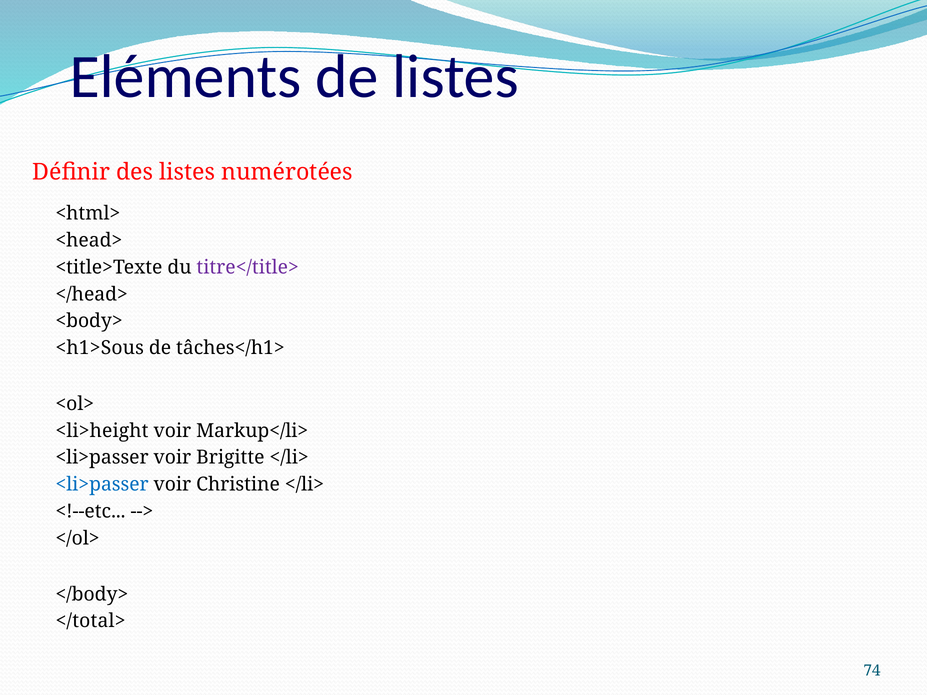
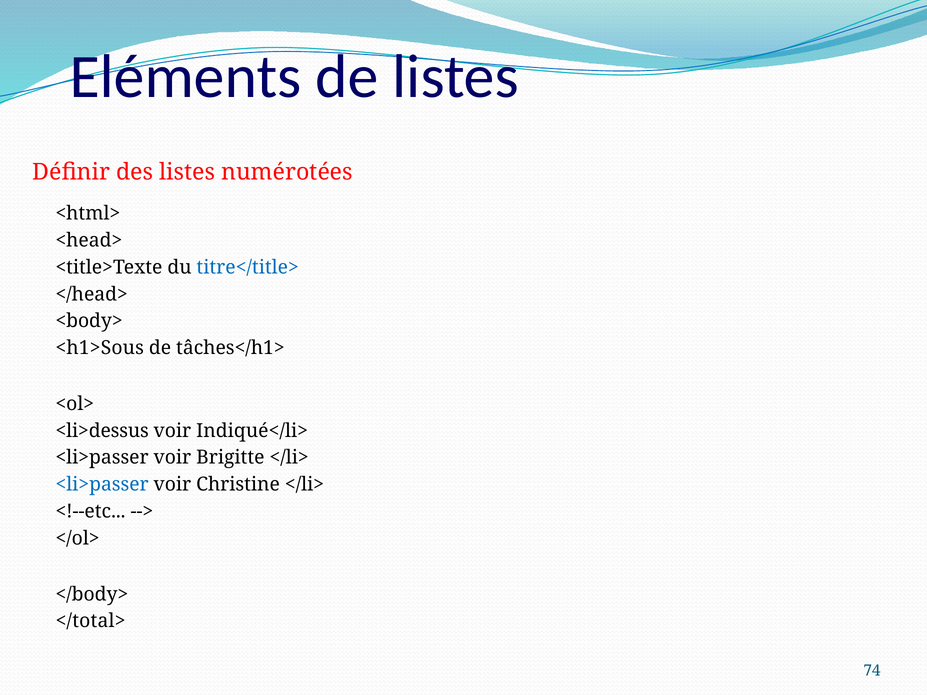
titre</title> colour: purple -> blue (248, 267)
<li>height: <li>height -> <li>dessus (102, 431)
Markup</li>: Markup</li> -> Indiqué</li> (252, 431)
